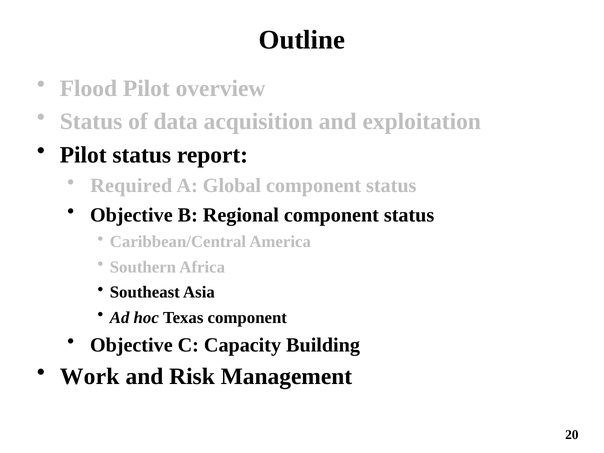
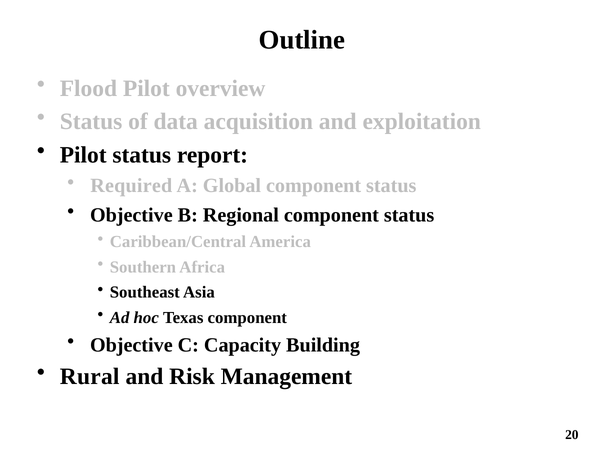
Work: Work -> Rural (90, 376)
